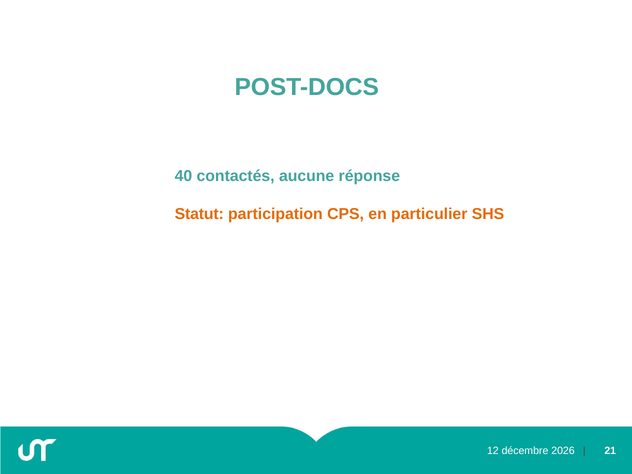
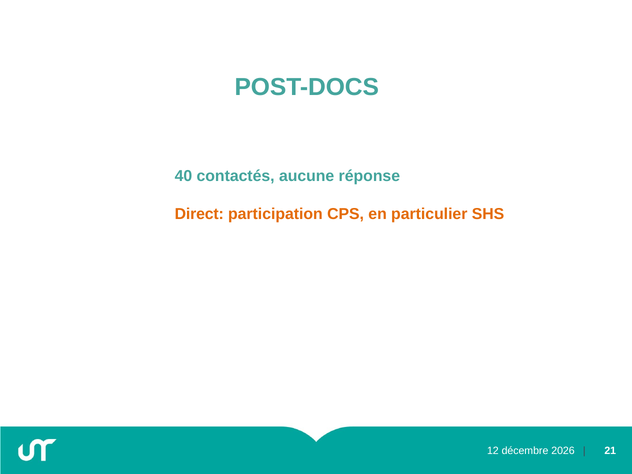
Statut: Statut -> Direct (199, 214)
